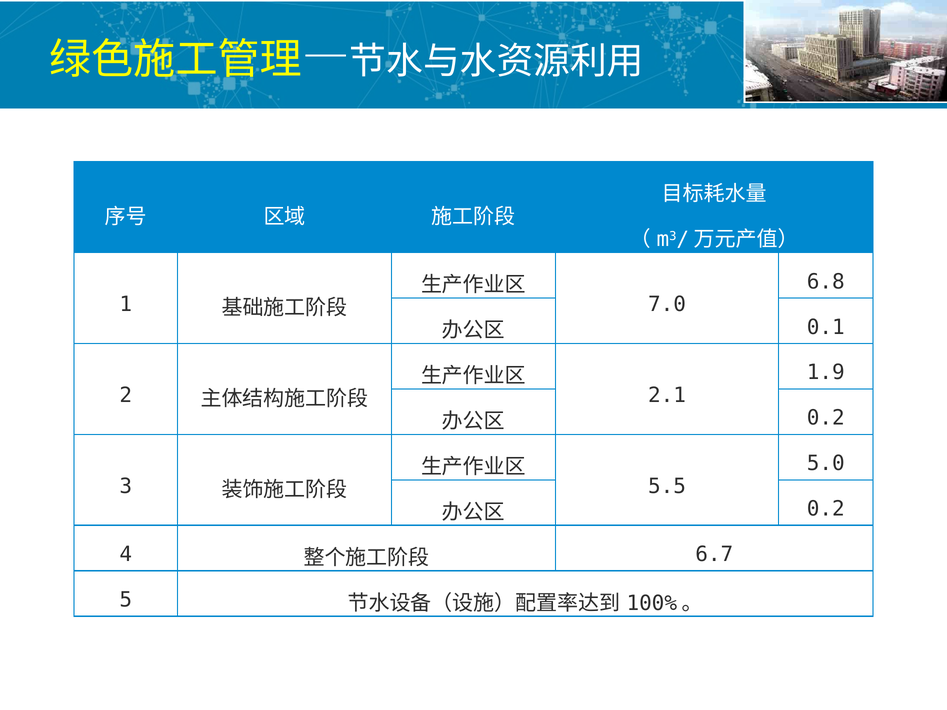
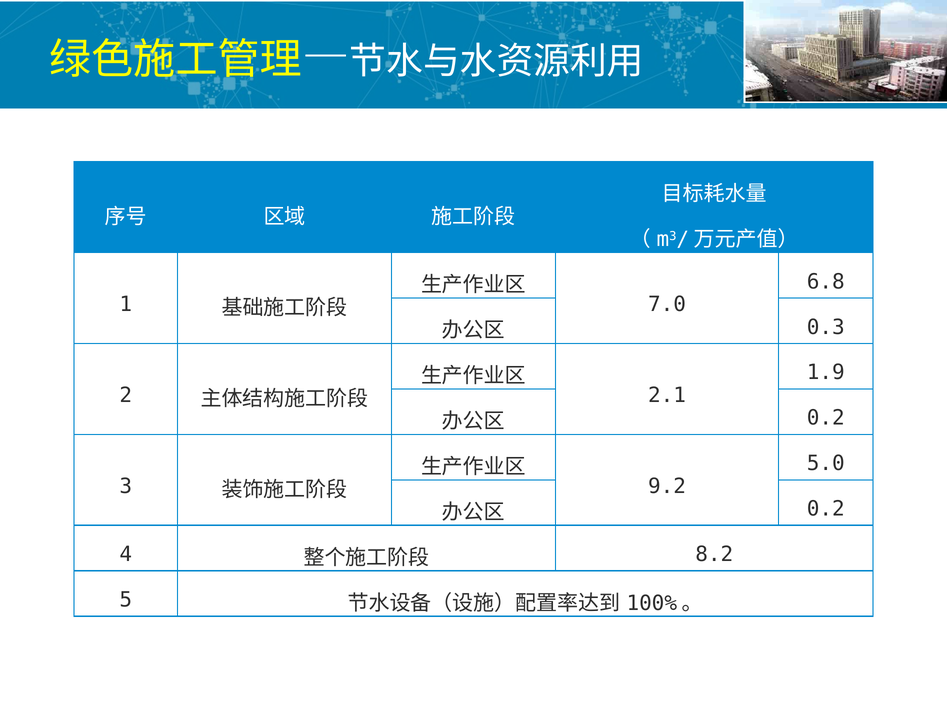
0.1: 0.1 -> 0.3 (826, 327)
5.5: 5.5 -> 9.2 (667, 486)
6.7: 6.7 -> 8.2 (714, 555)
